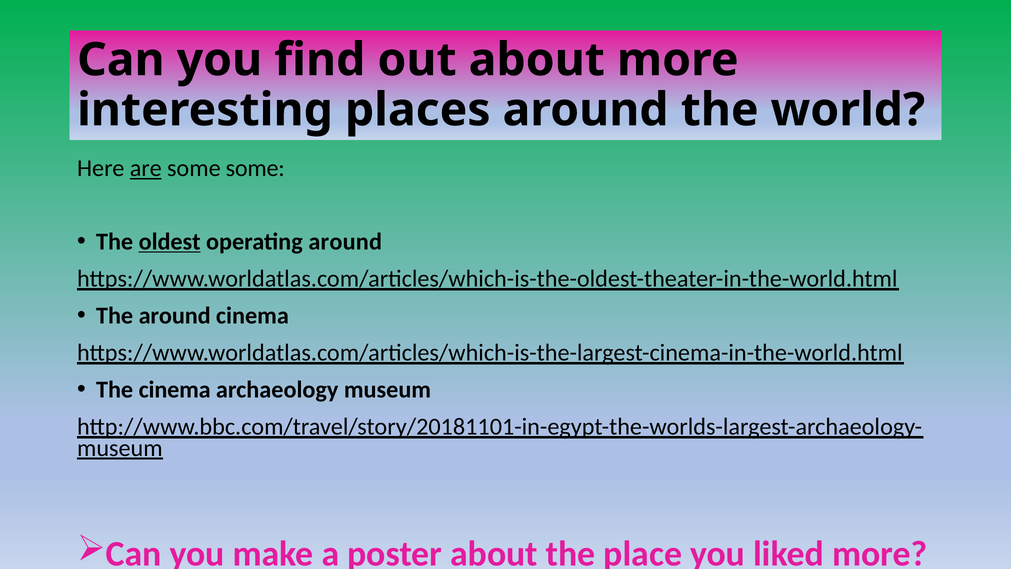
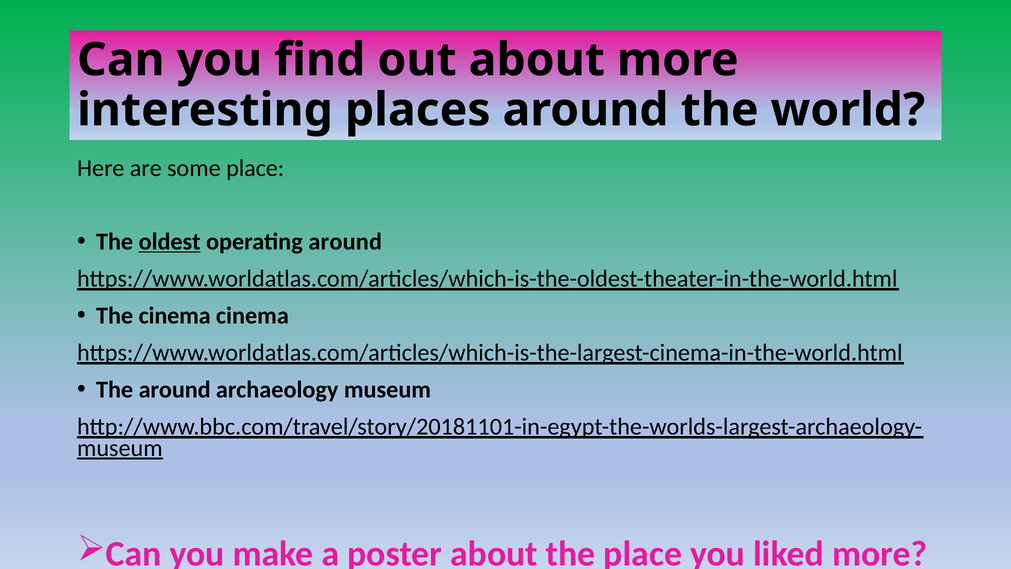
are underline: present -> none (146, 168)
some some: some -> place (255, 168)
The around: around -> cinema (175, 315)
The cinema: cinema -> around (175, 389)
